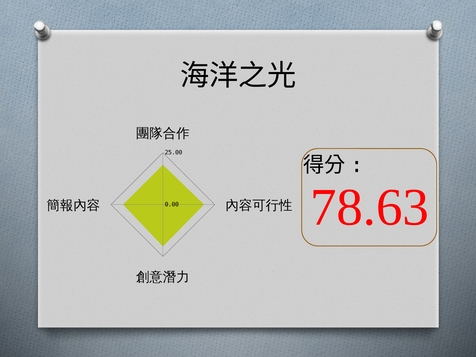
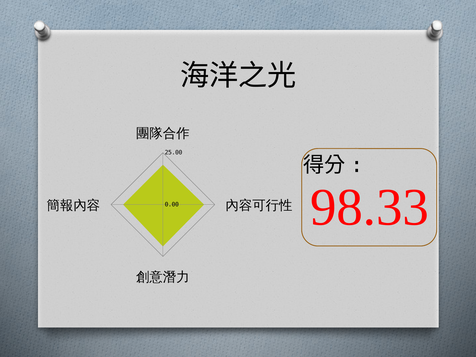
78.63: 78.63 -> 98.33 (370, 207)
